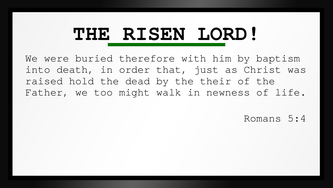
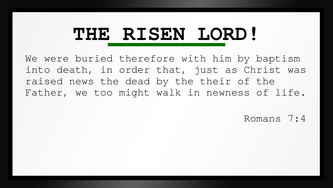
hold: hold -> news (82, 81)
5:4: 5:4 -> 7:4 (297, 118)
